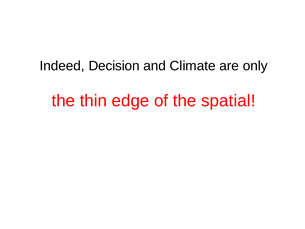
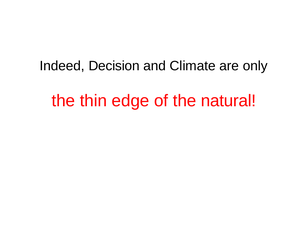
spatial: spatial -> natural (228, 101)
